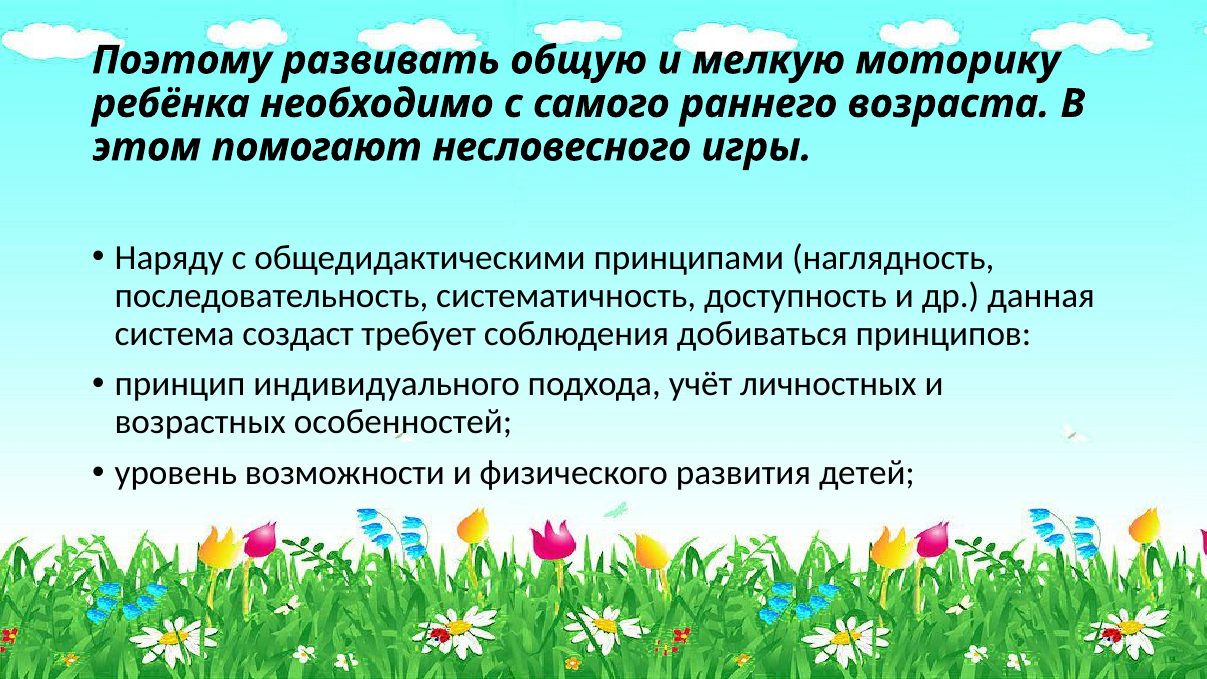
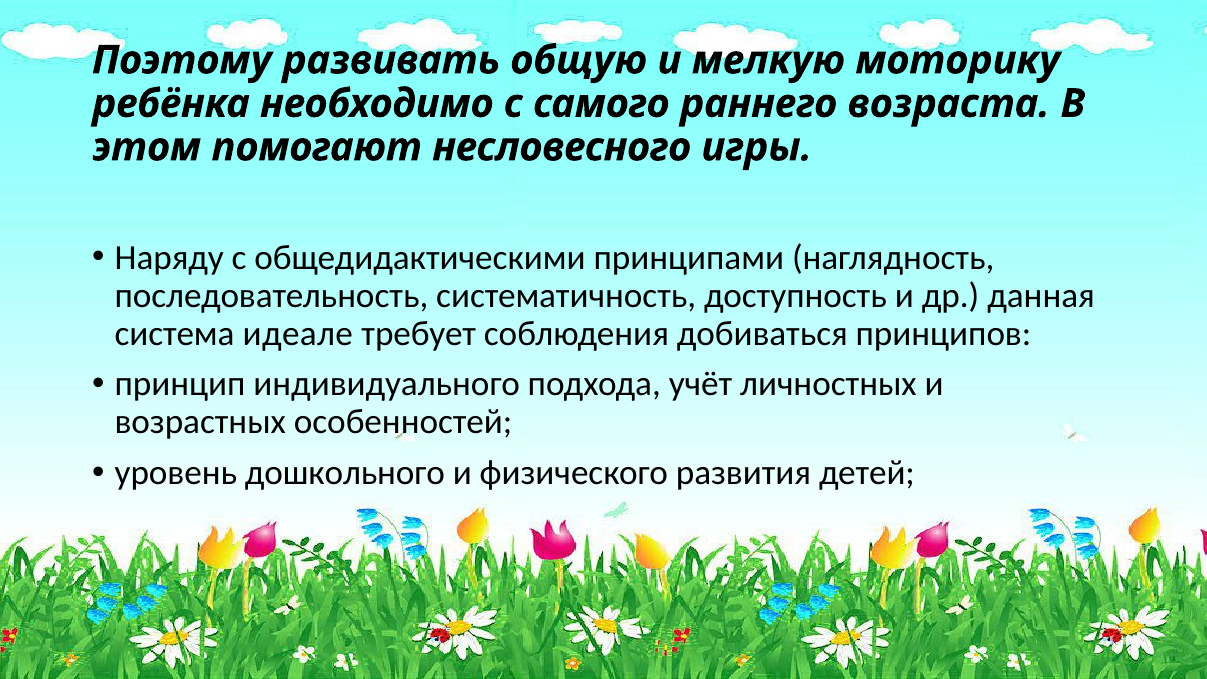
создаст: создаст -> идеале (298, 334)
возможности: возможности -> дошкольного (345, 473)
